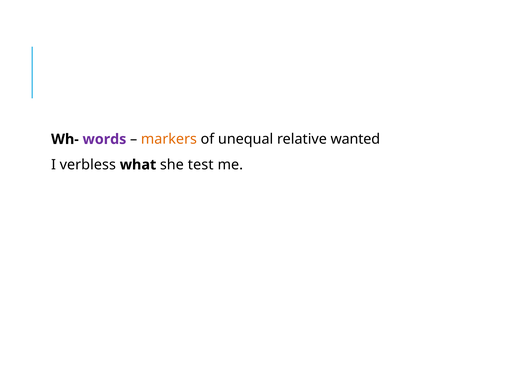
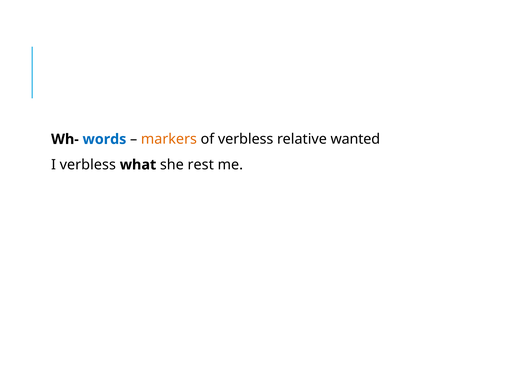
words colour: purple -> blue (104, 139)
of unequal: unequal -> verbless (246, 139)
test: test -> rest (201, 165)
